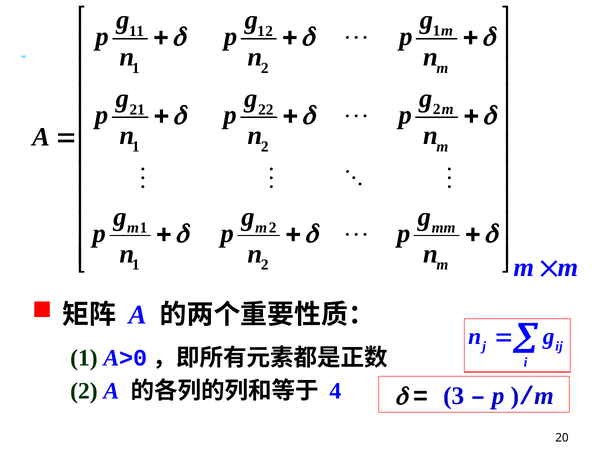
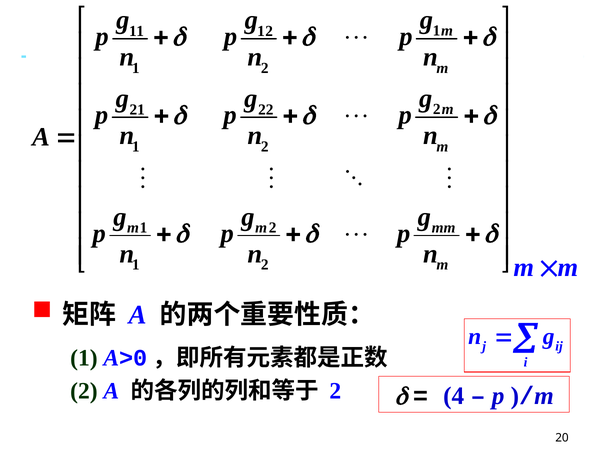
4: 4 -> 2 (335, 391)
3: 3 -> 4 (454, 396)
